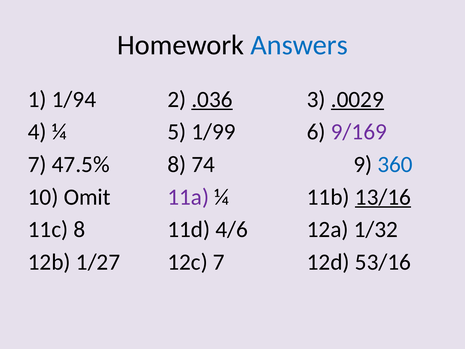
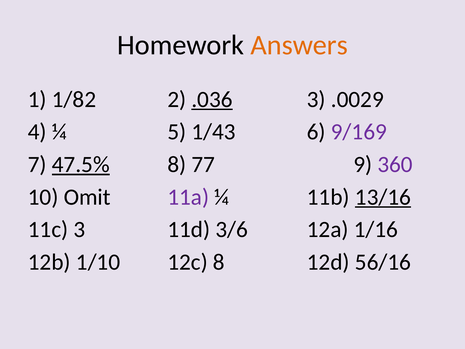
Answers colour: blue -> orange (299, 45)
1/94: 1/94 -> 1/82 (74, 99)
.0029 underline: present -> none (357, 99)
1/99: 1/99 -> 1/43 (214, 132)
47.5% underline: none -> present (81, 164)
74: 74 -> 77 (203, 164)
360 colour: blue -> purple (395, 164)
11c 8: 8 -> 3 (79, 229)
4/6: 4/6 -> 3/6 (232, 229)
1/32: 1/32 -> 1/16 (376, 229)
1/27: 1/27 -> 1/10 (98, 262)
12c 7: 7 -> 8 (219, 262)
53/16: 53/16 -> 56/16 (383, 262)
